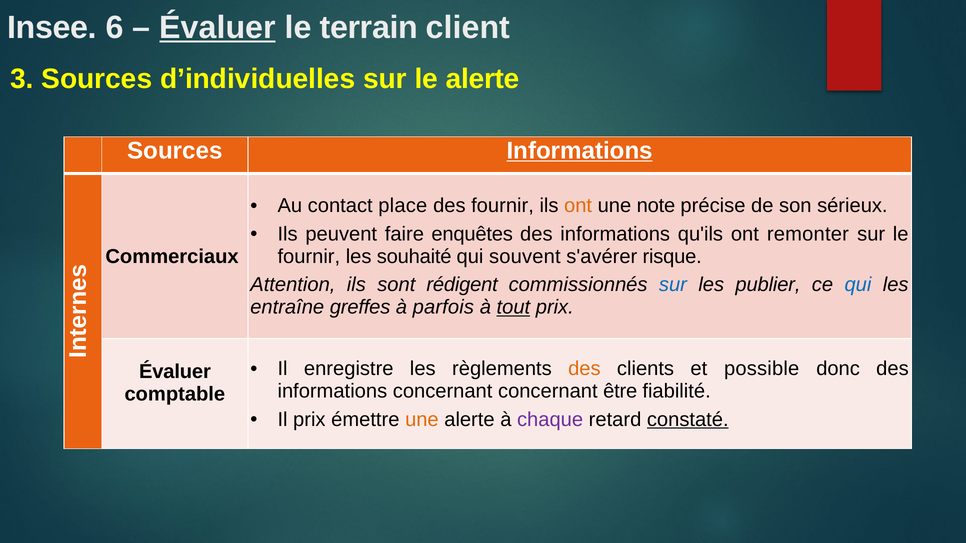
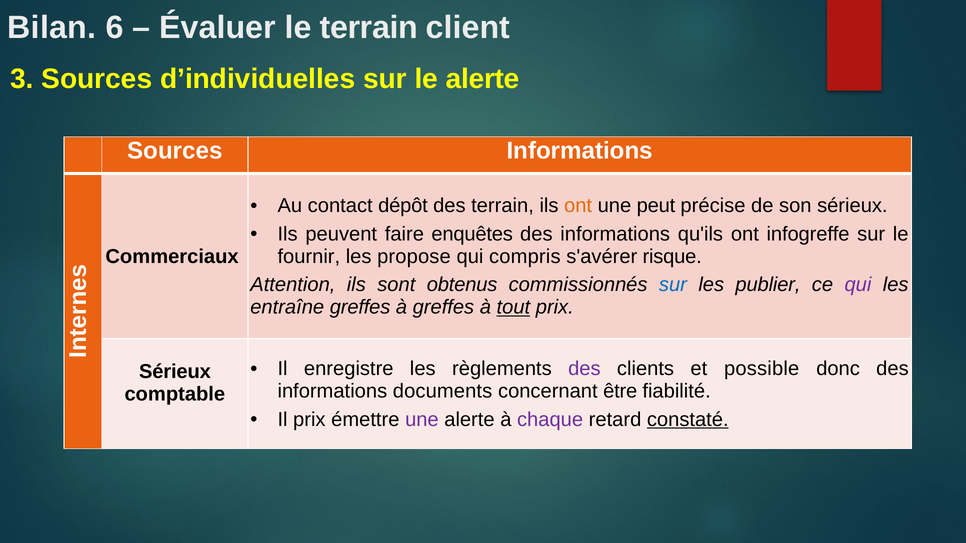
Insee: Insee -> Bilan (52, 28)
Évaluer underline: present -> none (217, 28)
Informations underline: present -> none (580, 151)
place: place -> dépôt (403, 206)
des fournir: fournir -> terrain (503, 206)
note: note -> peut (656, 206)
remonter: remonter -> infogreffe (808, 234)
souhaité: souhaité -> propose (414, 257)
souvent: souvent -> compris (525, 257)
rédigent: rédigent -> obtenus (462, 285)
qui colour: blue -> purple (858, 285)
à parfois: parfois -> greffes (443, 307)
des colour: orange -> purple (584, 369)
Évaluer: Évaluer -> Sérieux (175, 372)
informations concernant: concernant -> documents (443, 391)
une colour: orange -> purple (422, 420)
